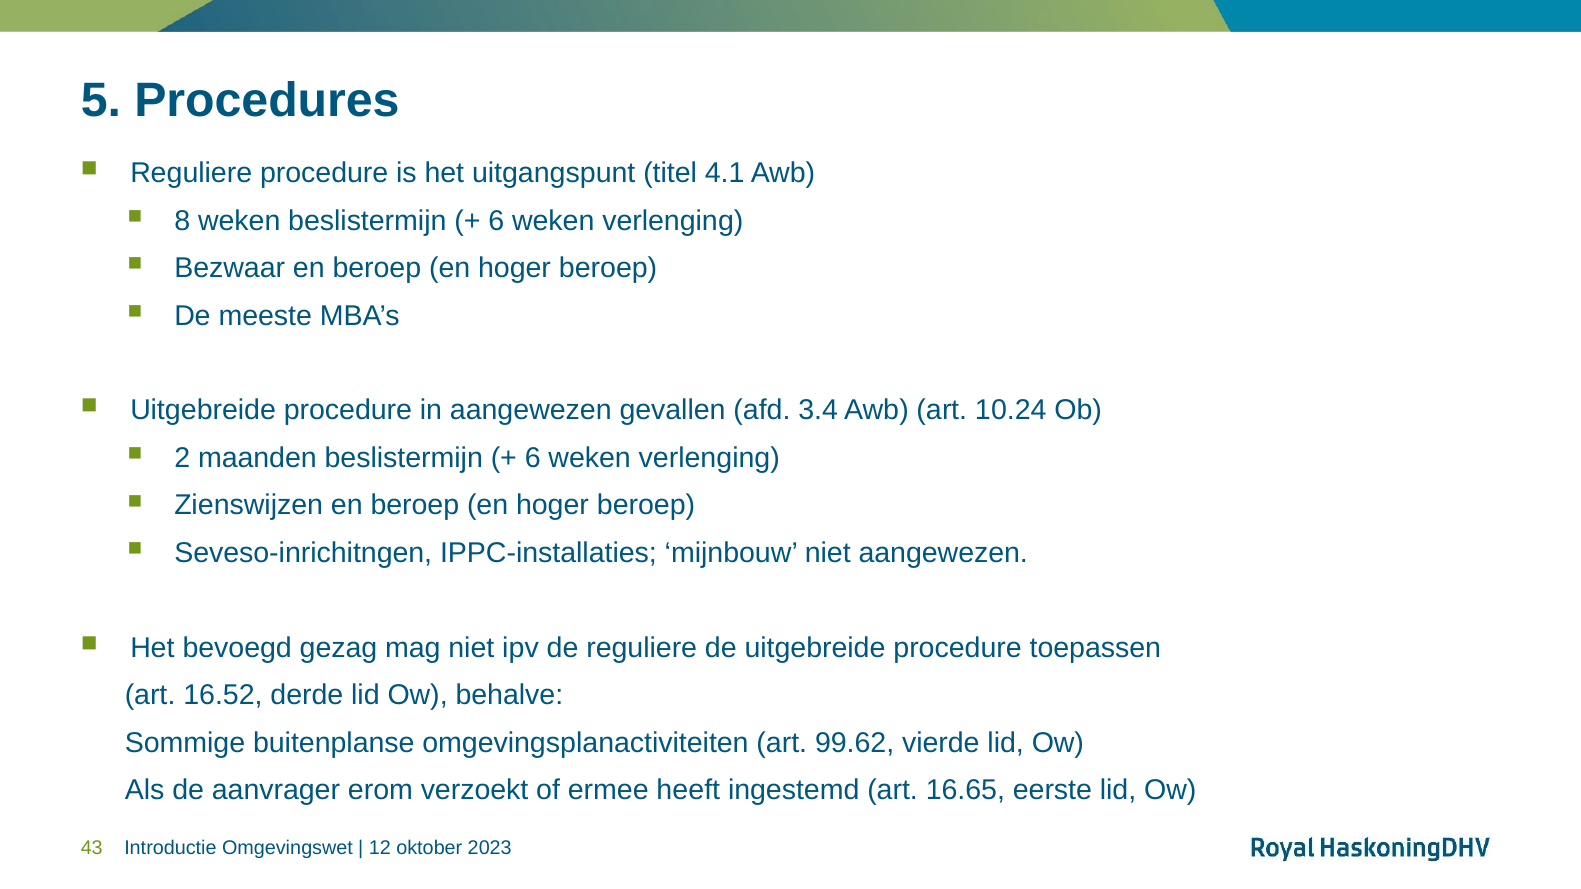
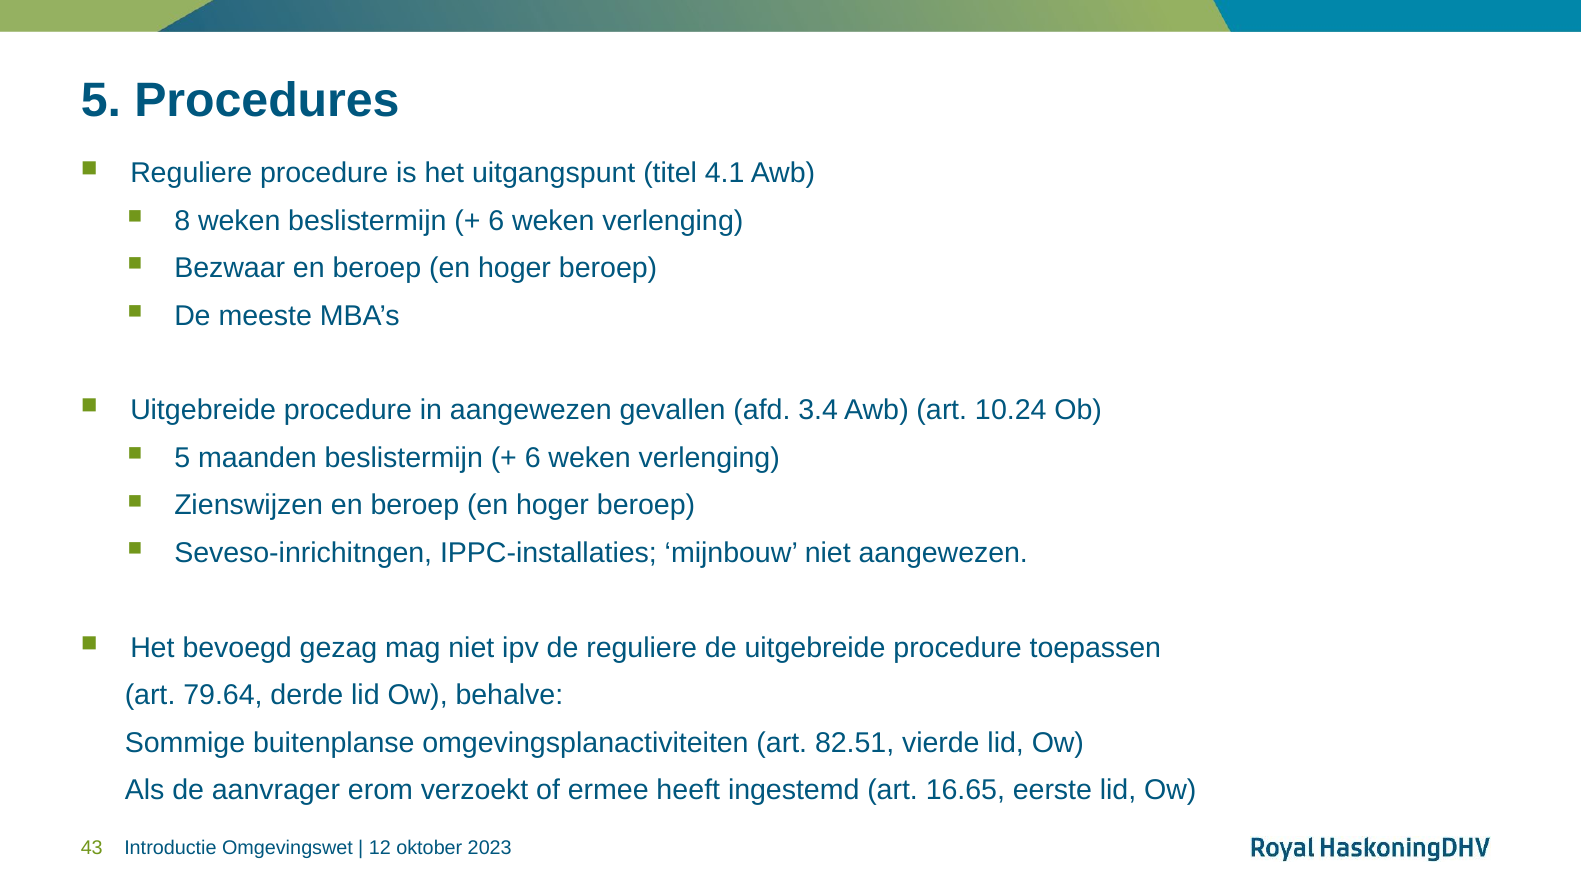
2: 2 -> 5 (182, 458)
16.52: 16.52 -> 79.64 (223, 696)
99.62: 99.62 -> 82.51 (855, 743)
